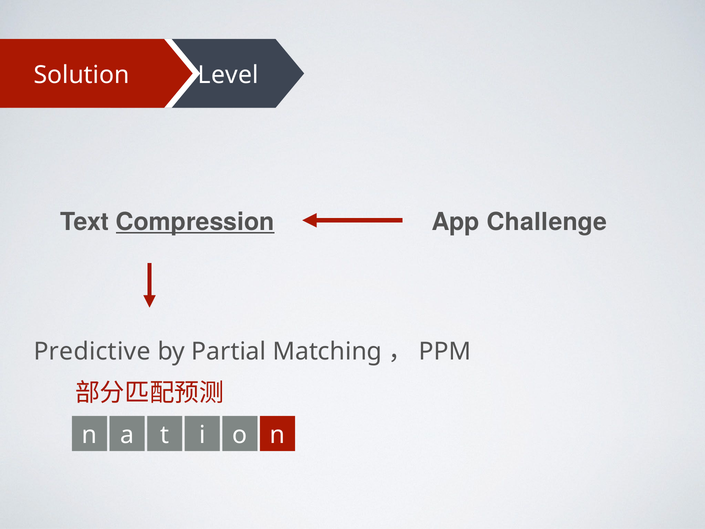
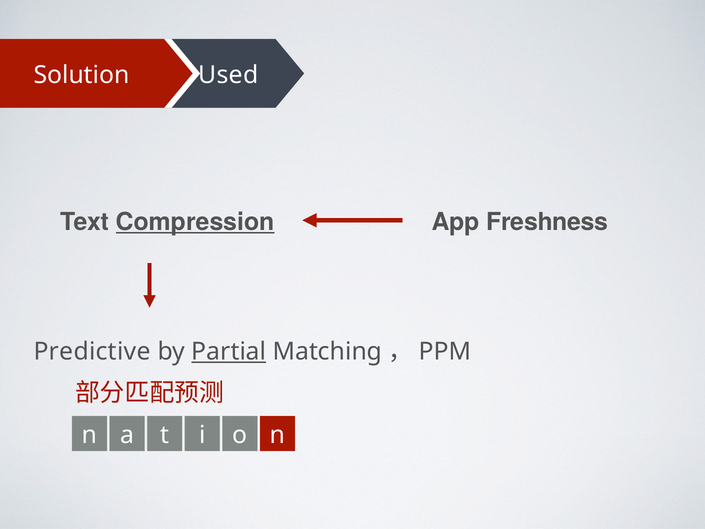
Level: Level -> Used (228, 75)
Challenge: Challenge -> Freshness (547, 222)
Partial underline: none -> present (229, 351)
